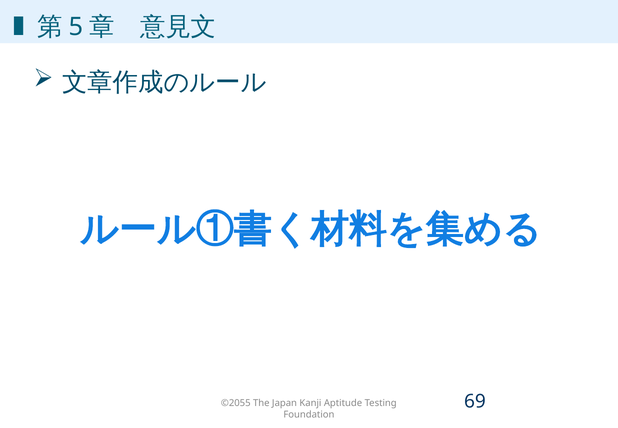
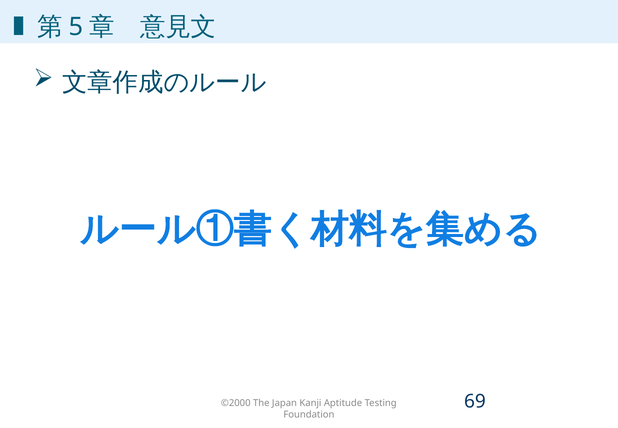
©2055: ©2055 -> ©2000 (236, 403)
